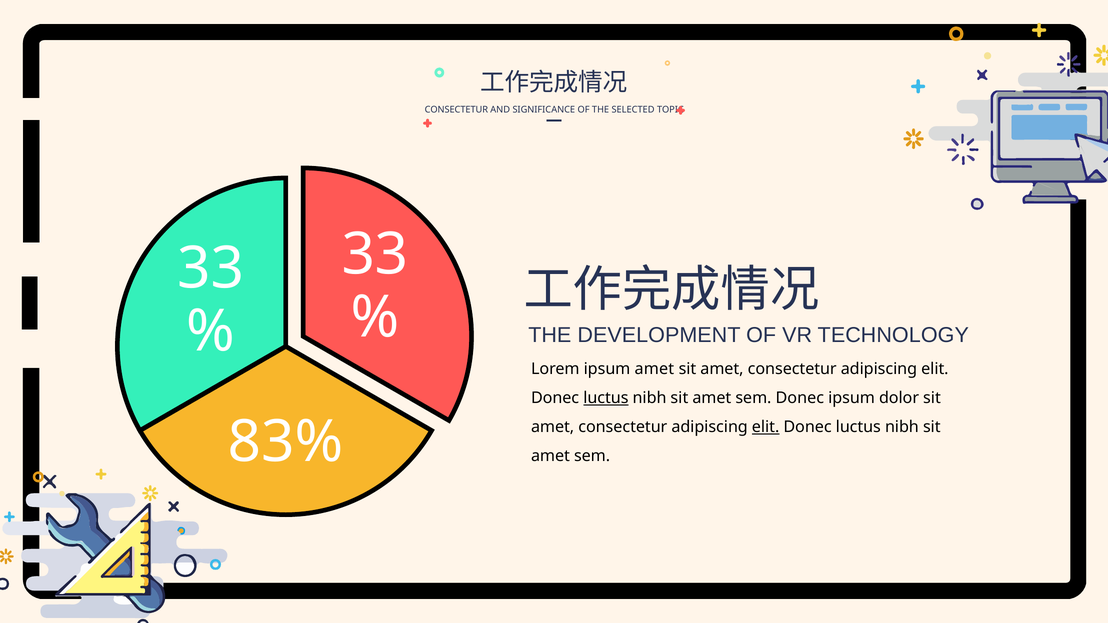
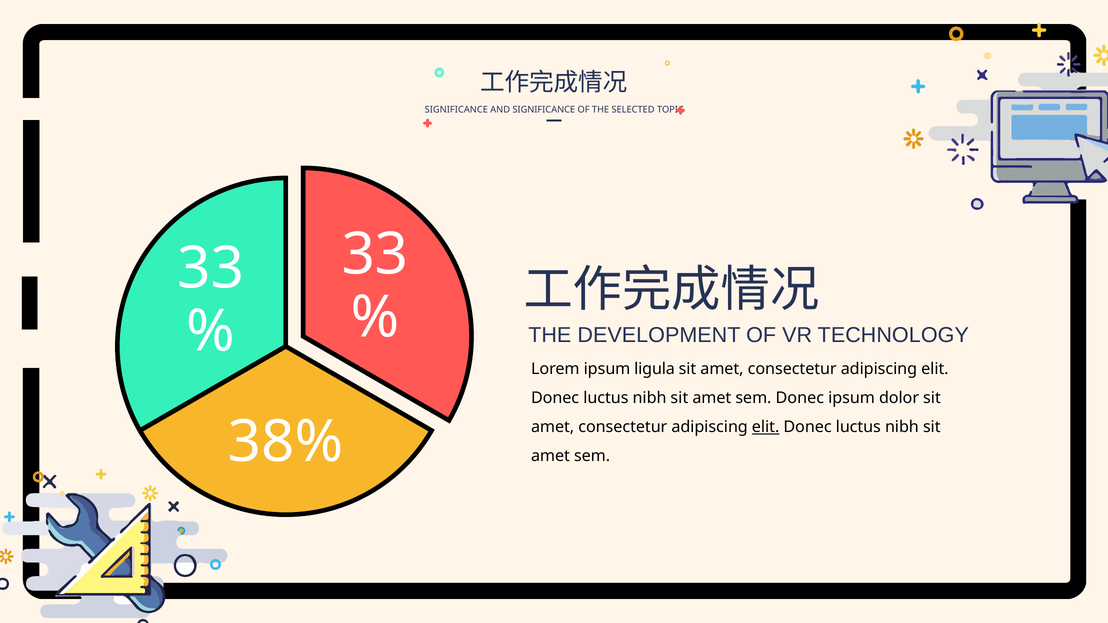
CONSECTETUR: CONSECTETUR -> SIGNIFICANCE (456, 110)
ipsum amet: amet -> ligula (655, 369)
luctus underline: present -> none (606, 398)
83%: 83% -> 38% (286, 442)
